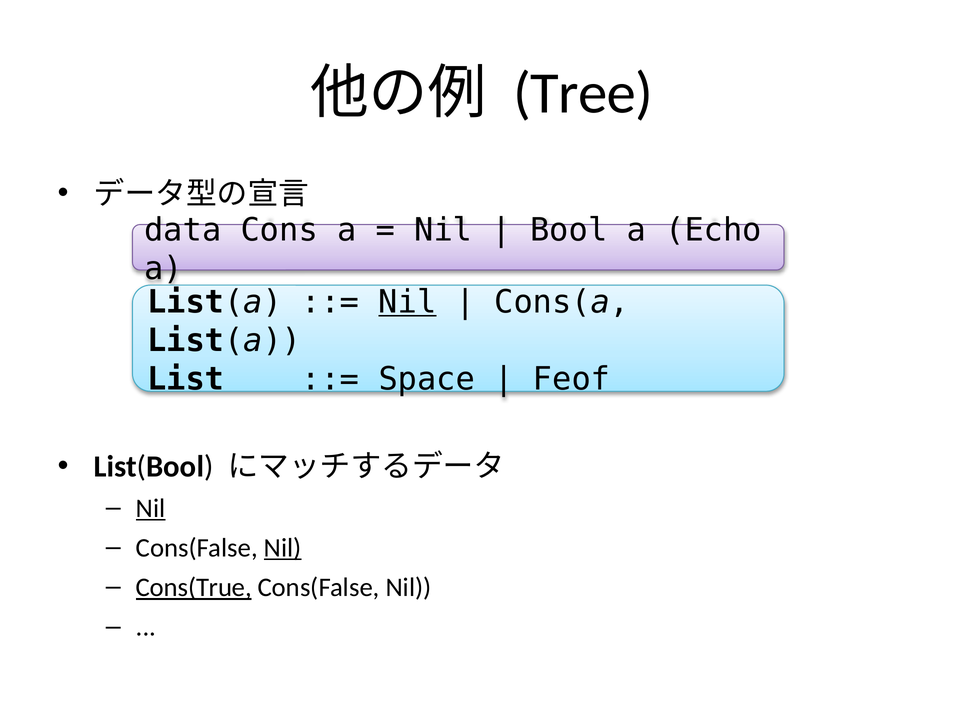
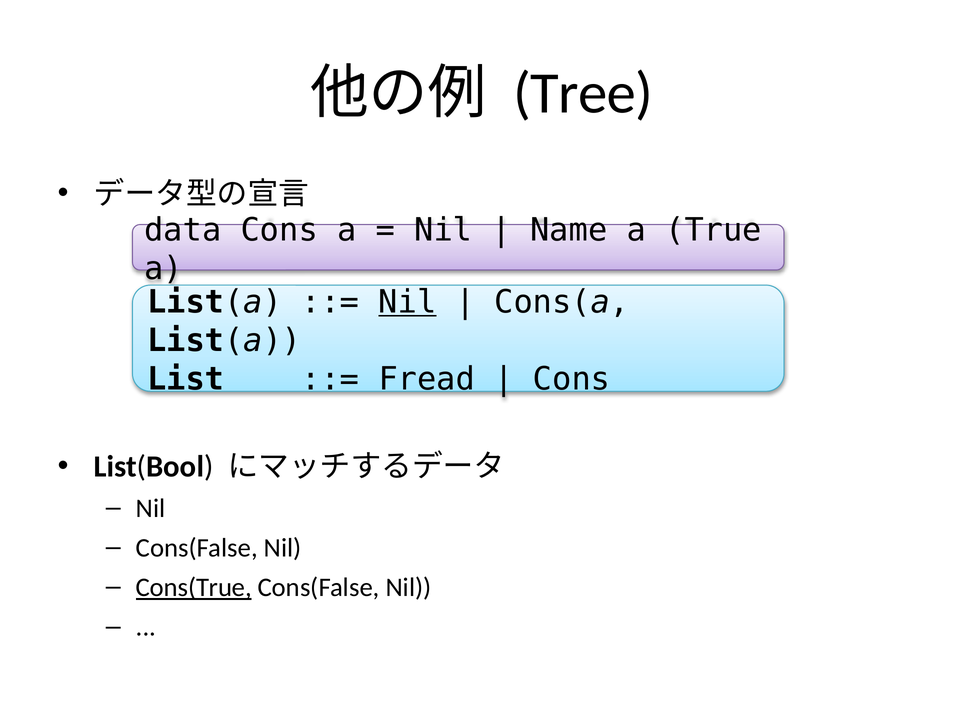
Bool: Bool -> Name (569, 230)
Echo: Echo -> True (714, 230)
Space: Space -> Fread (427, 379)
Feof: Feof -> Cons (572, 379)
Nil underline: present -> none (151, 508)
Nil underline: present -> none (283, 547)
